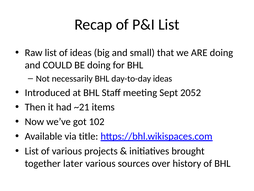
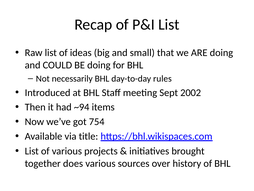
day-to-day ideas: ideas -> rules (162, 78)
2052: 2052 -> 2002 (191, 92)
~21: ~21 -> ~94 (82, 107)
102: 102 -> 754 (97, 121)
later: later -> does (73, 163)
